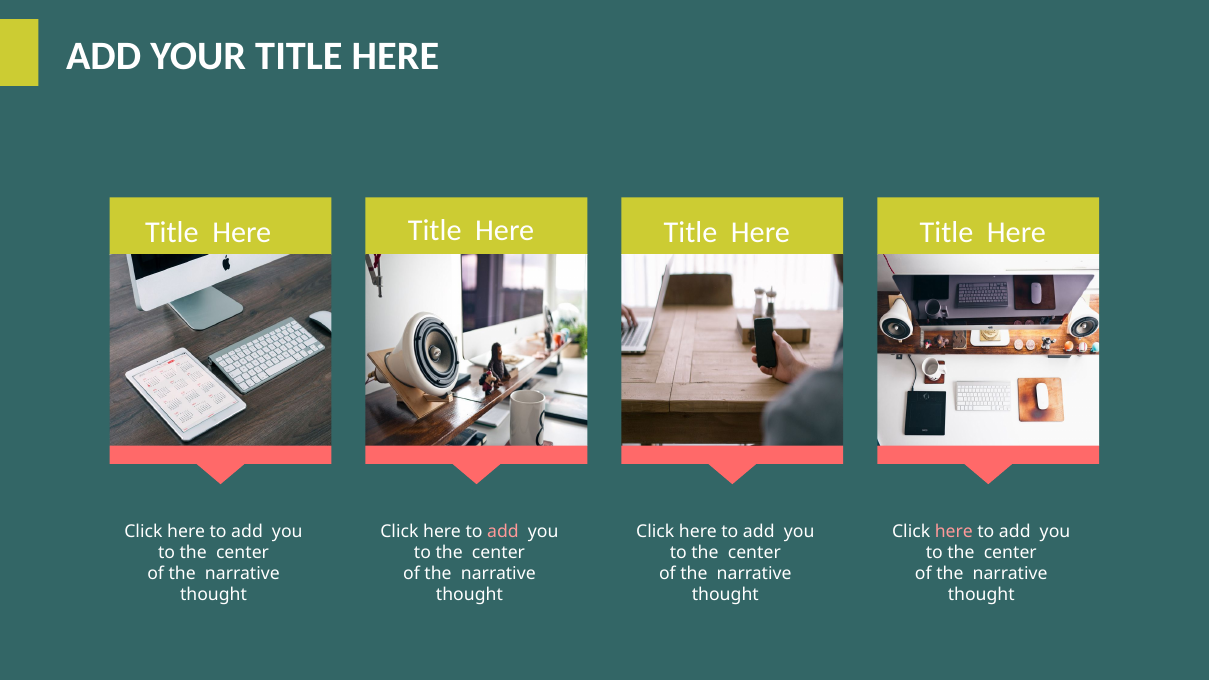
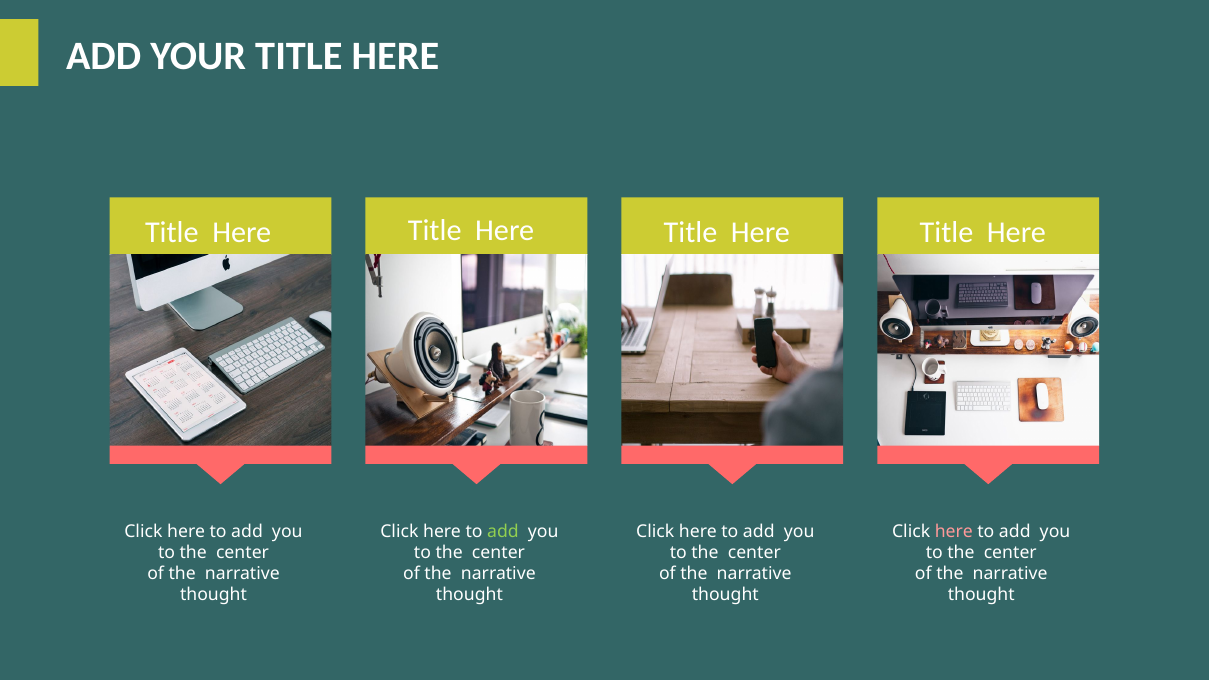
add colour: pink -> light green (503, 531)
